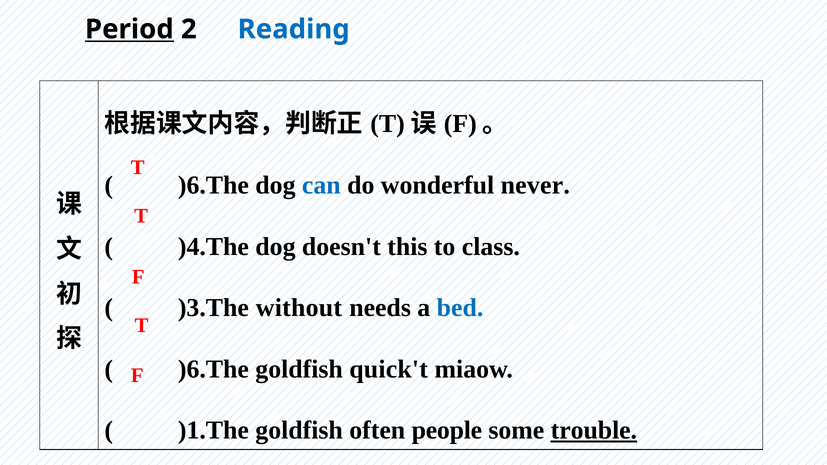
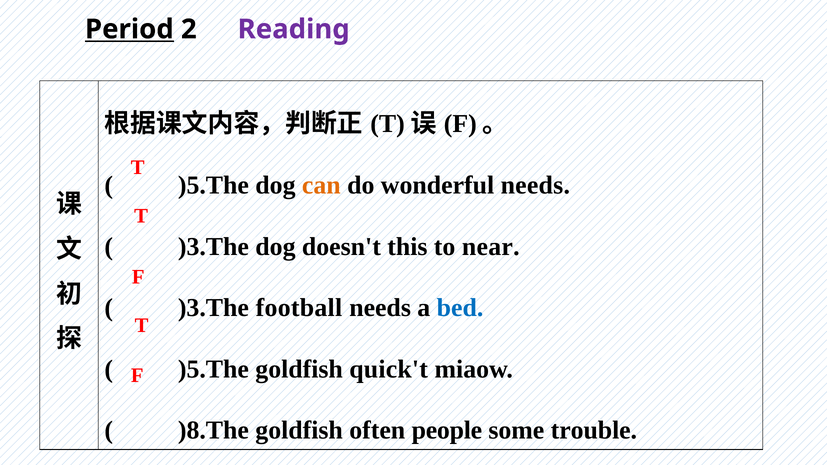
Reading colour: blue -> purple (294, 29)
)6.The: )6.The -> )5.The (213, 185)
can colour: blue -> orange (321, 185)
wonderful never: never -> needs (535, 185)
)4.The: )4.The -> )3.The (213, 247)
class: class -> near (491, 247)
without: without -> football (299, 308)
)6.The: )6.The -> )5.The (213, 369)
)1.The: )1.The -> )8.The (213, 431)
trouble underline: present -> none (594, 431)
